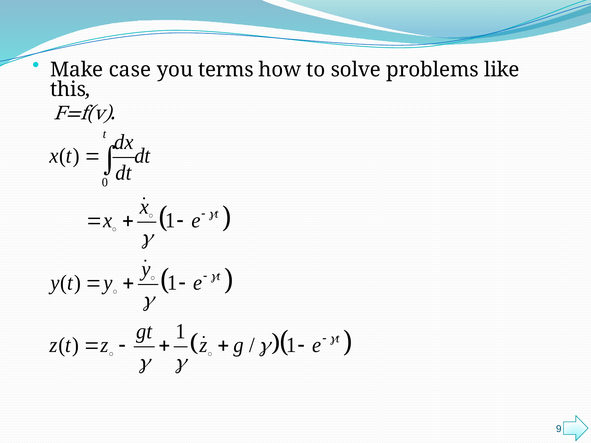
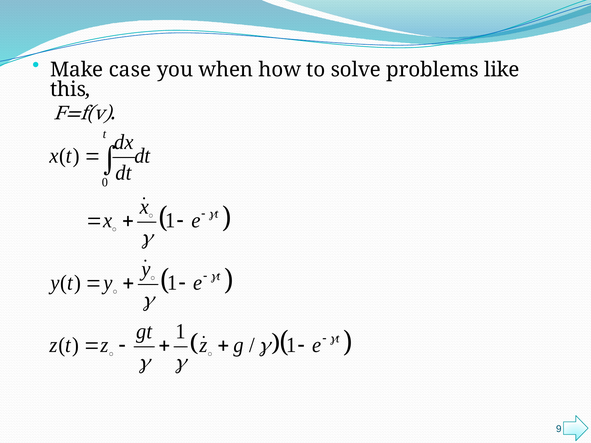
terms: terms -> when (226, 70)
